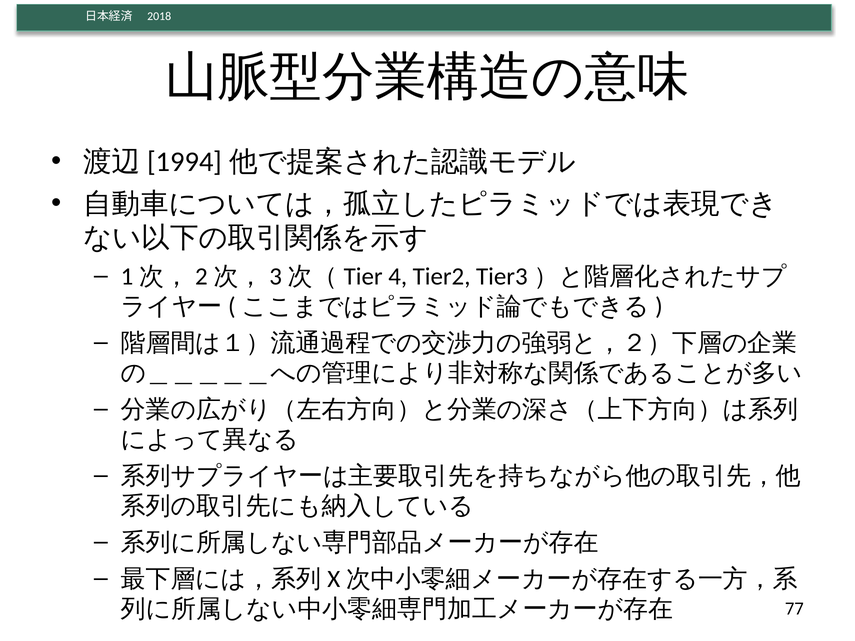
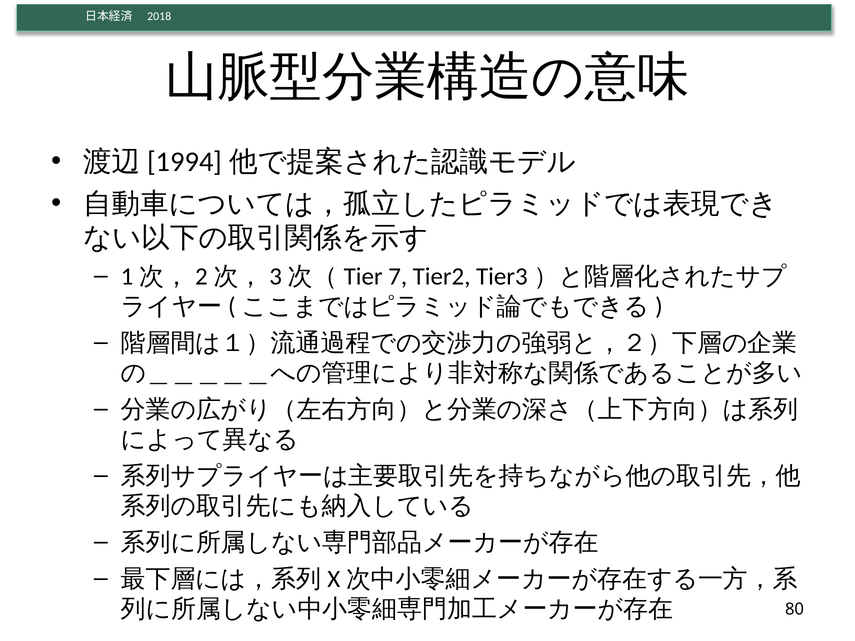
4: 4 -> 7 (398, 277)
77: 77 -> 80 (795, 610)
